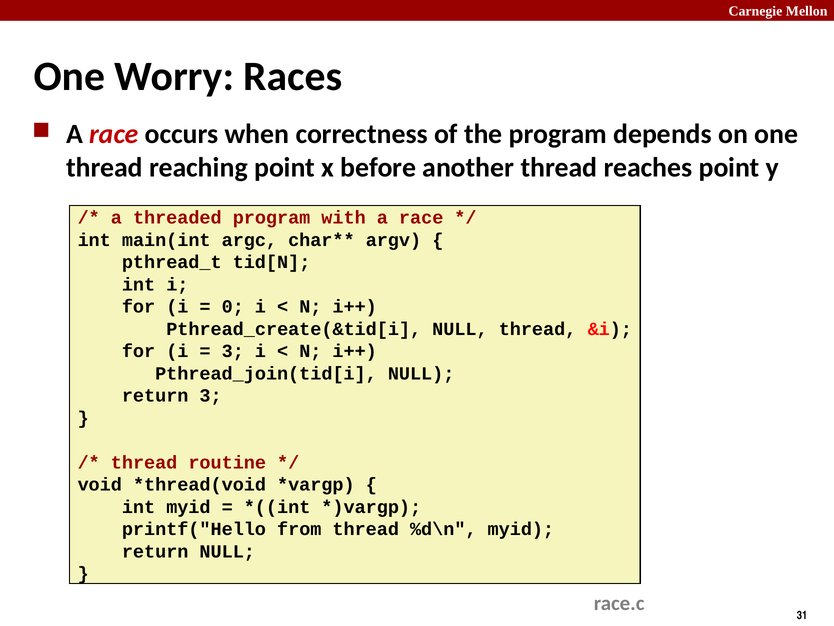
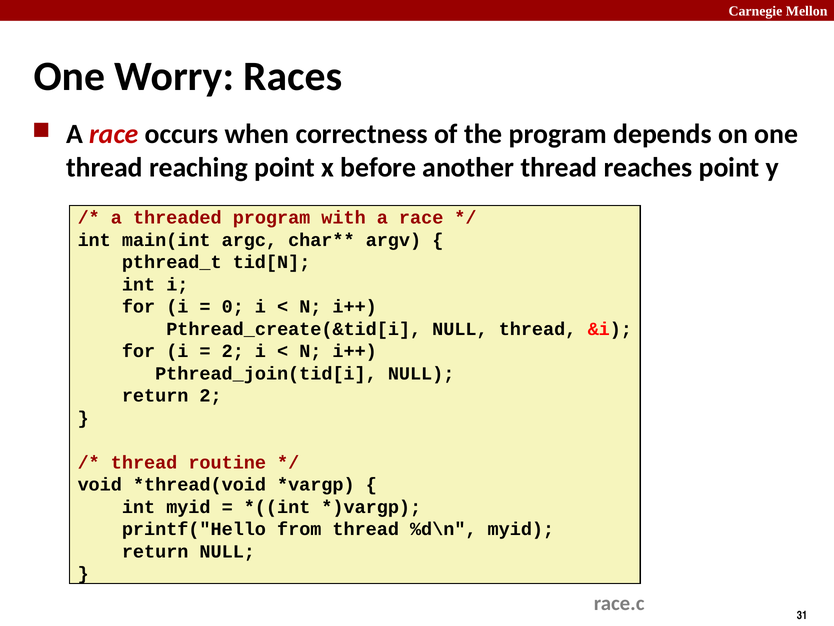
3: 3 -> 2 (233, 351)
return 3: 3 -> 2 (211, 395)
